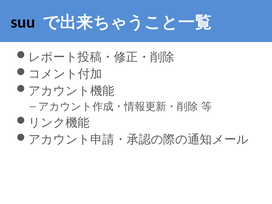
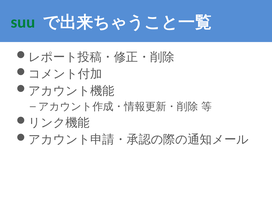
suu colour: black -> green (23, 22)
